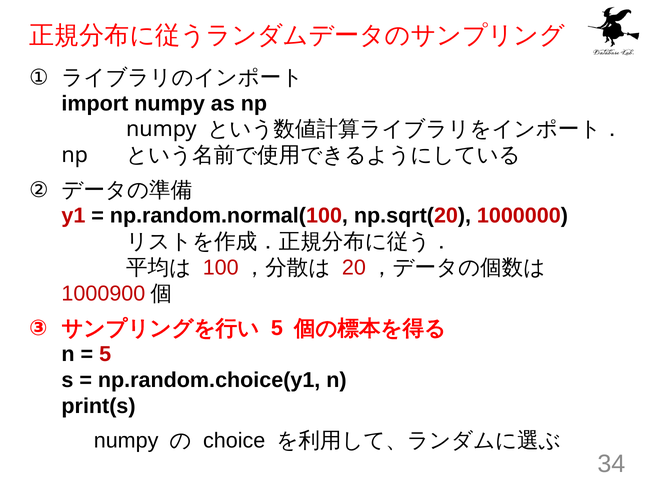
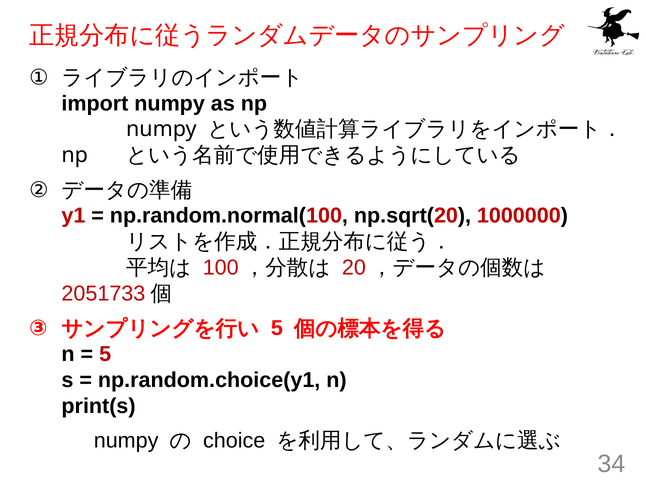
1000900: 1000900 -> 2051733 (103, 293)
